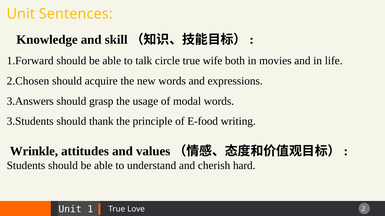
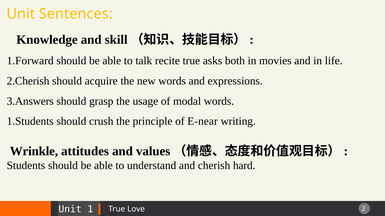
circle: circle -> recite (167, 61)
wife: wife -> asks (213, 61)
2.Chosen: 2.Chosen -> 2.Cherish (28, 81)
3.Students: 3.Students -> 1.Students (30, 122)
thank: thank -> crush (101, 122)
E-food: E-food -> E-near (203, 122)
